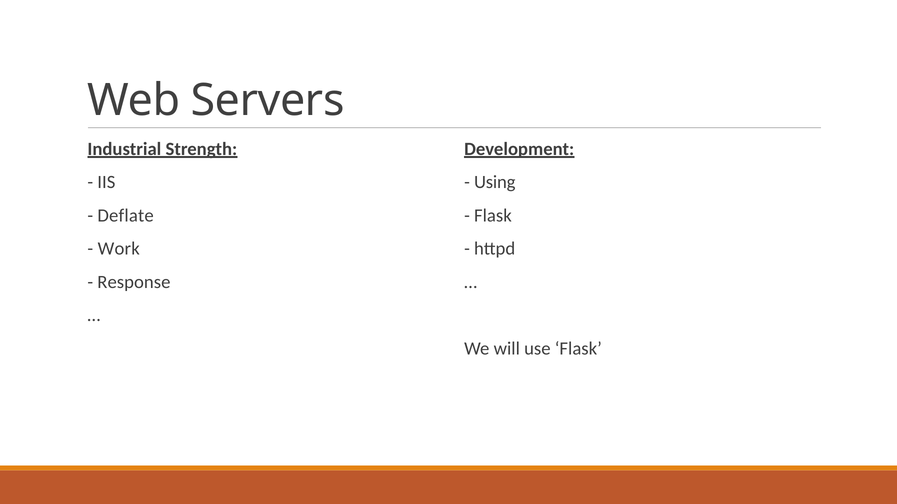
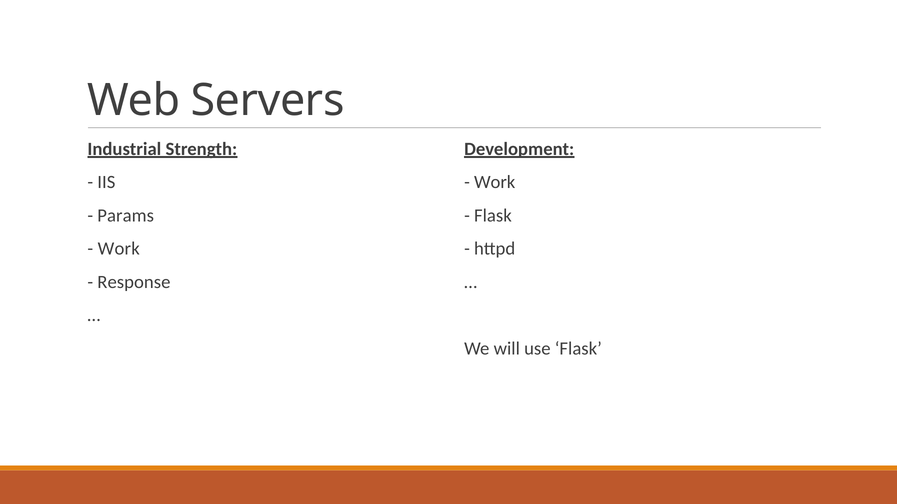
Using: Using -> Work (495, 182)
Deflate: Deflate -> Params (126, 216)
